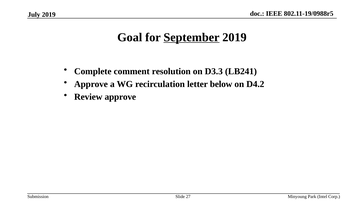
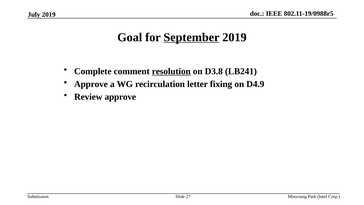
resolution underline: none -> present (171, 71)
D3.3: D3.3 -> D3.8 (214, 71)
below: below -> fixing (221, 84)
D4.2: D4.2 -> D4.9 (255, 84)
